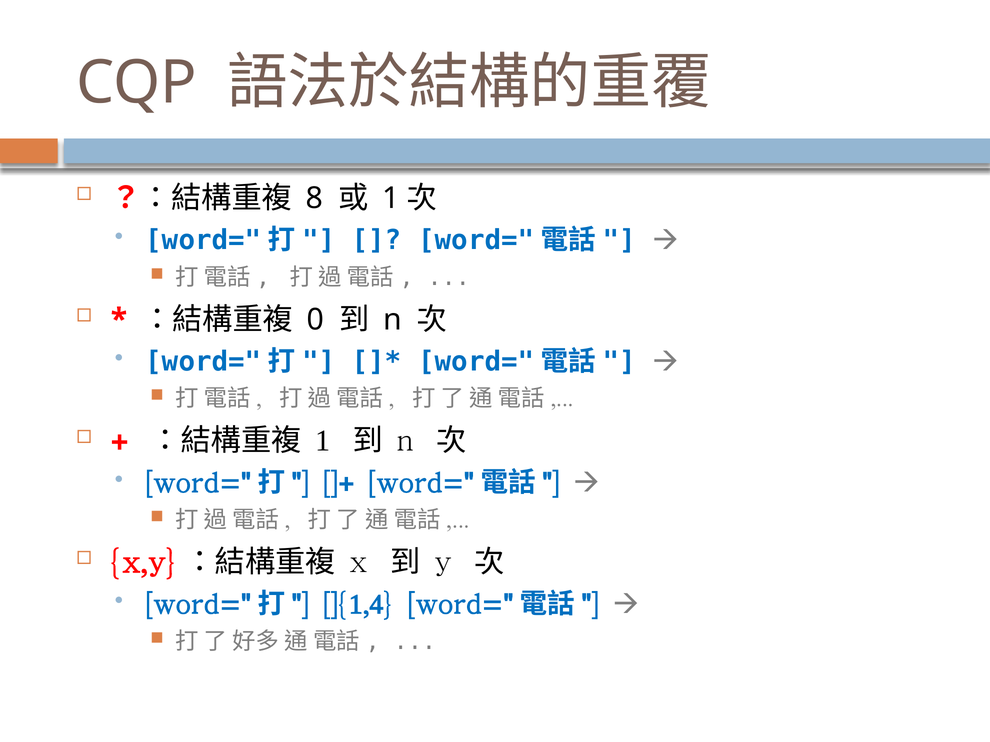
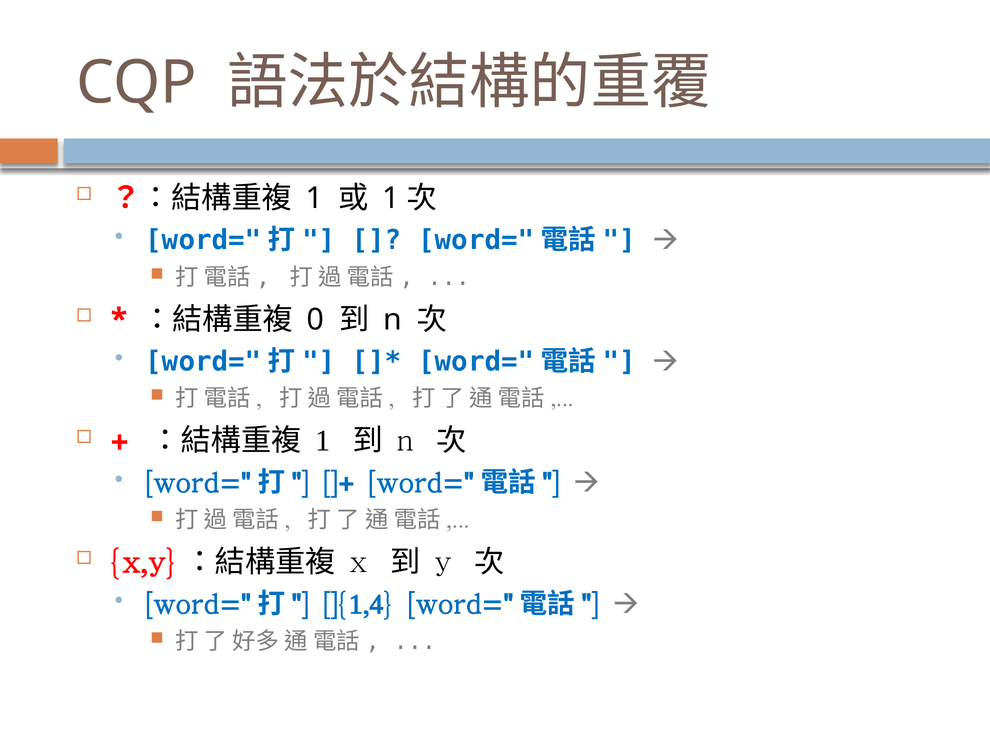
8: 8 -> 1 (314, 198)
